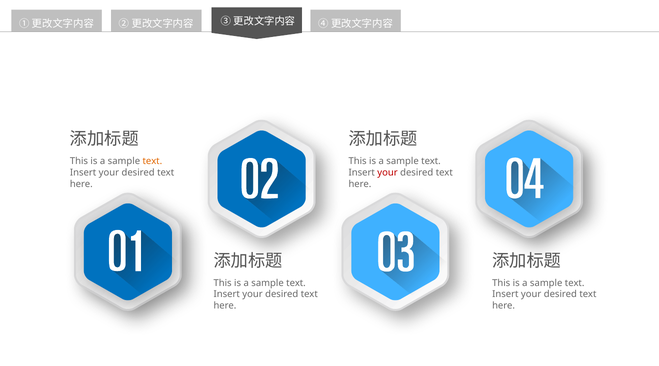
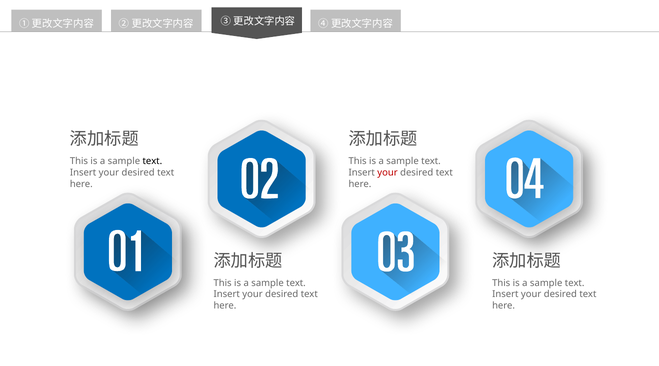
text colour: orange -> black (152, 161)
